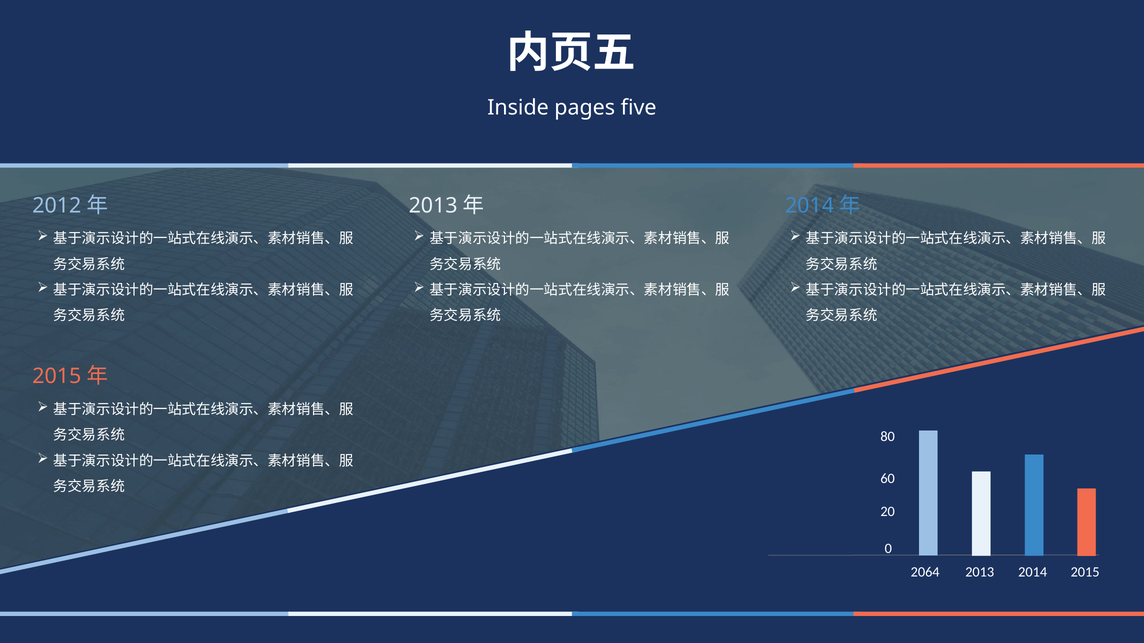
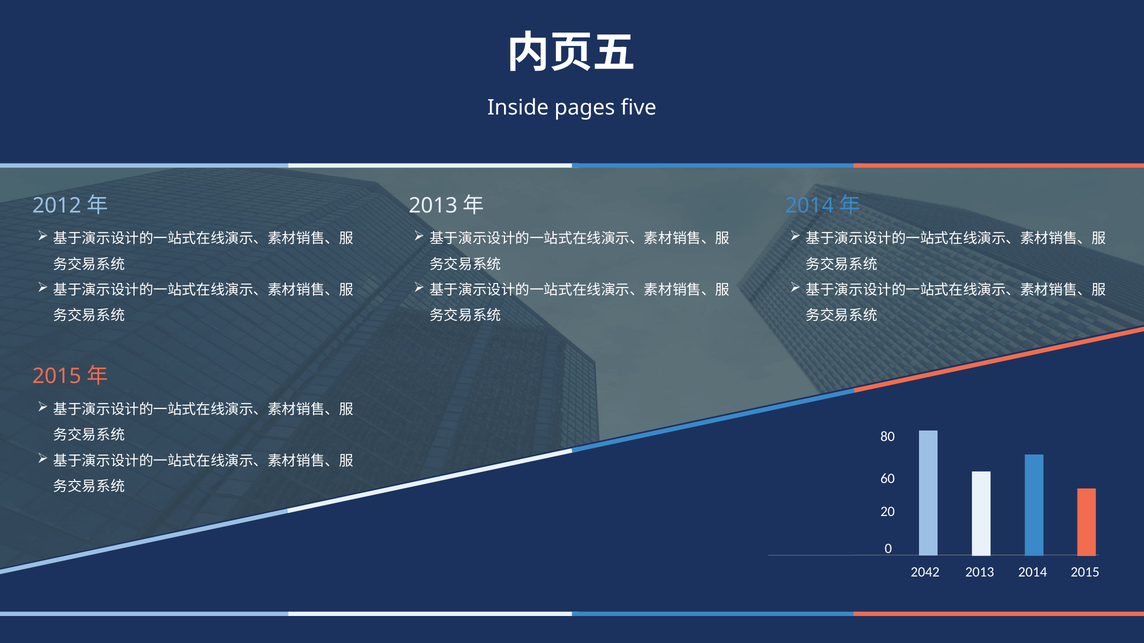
2064: 2064 -> 2042 (925, 572)
